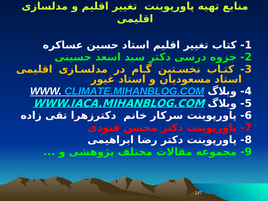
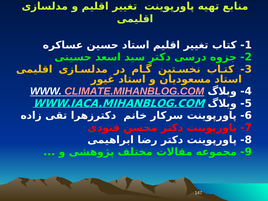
CLIMATE.MIHANBLOG.COM colour: light blue -> pink (134, 91)
